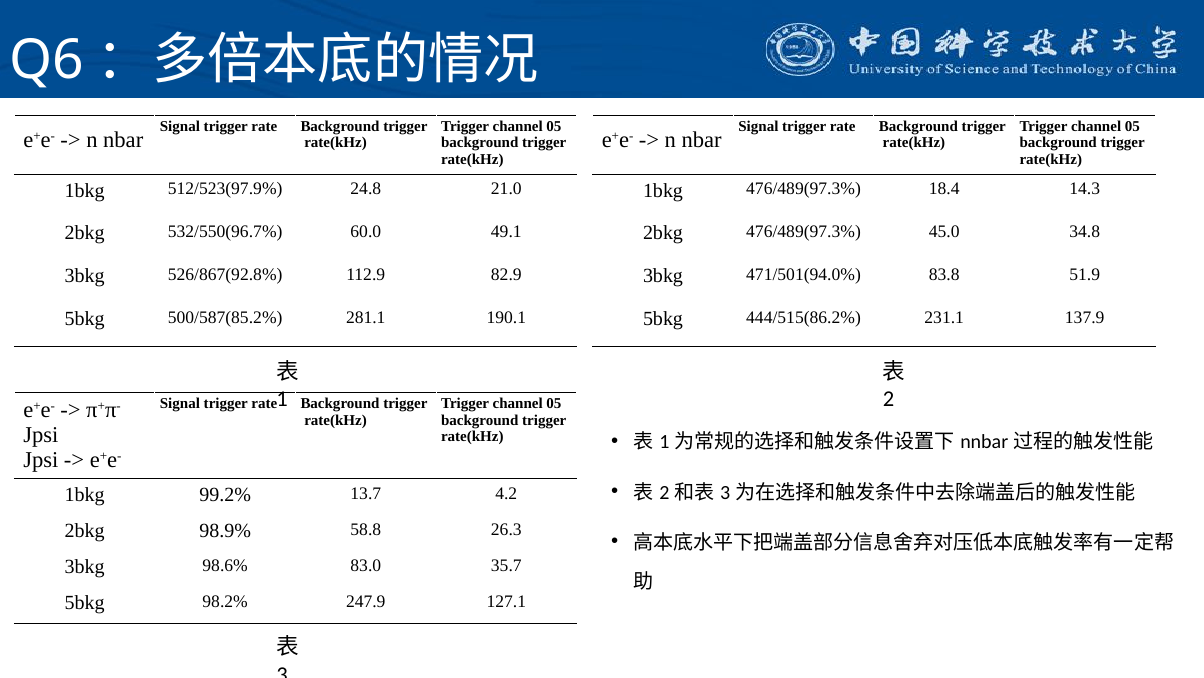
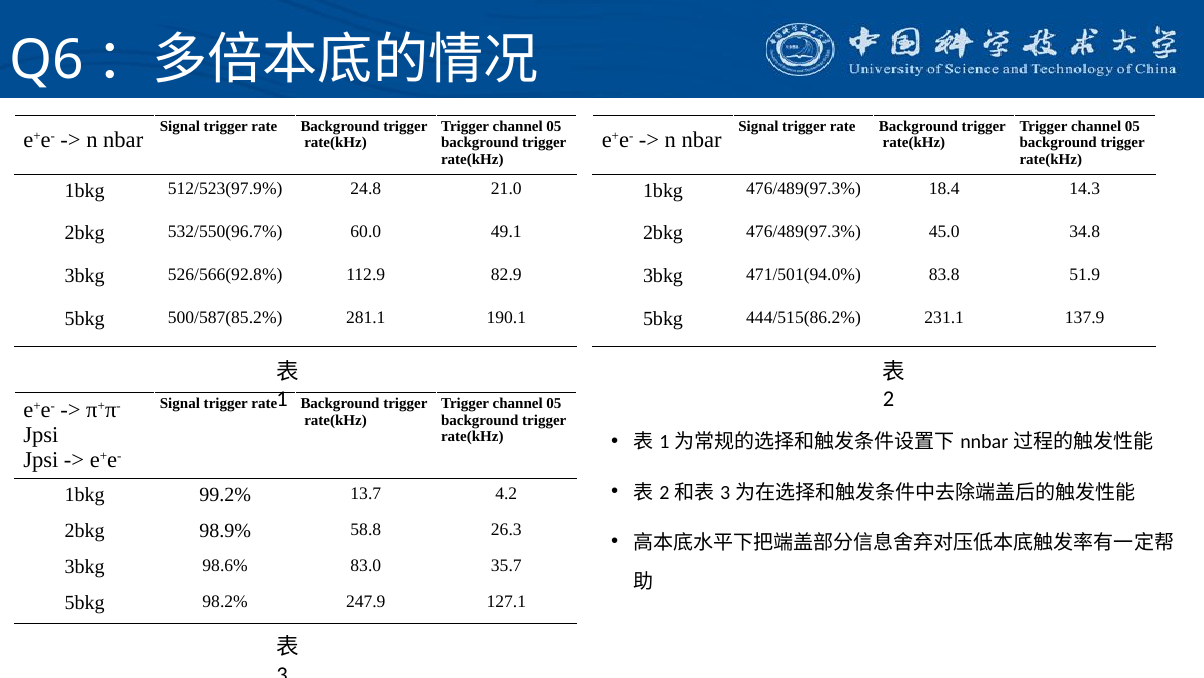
526/867(92.8%: 526/867(92.8% -> 526/566(92.8% (225, 274)
